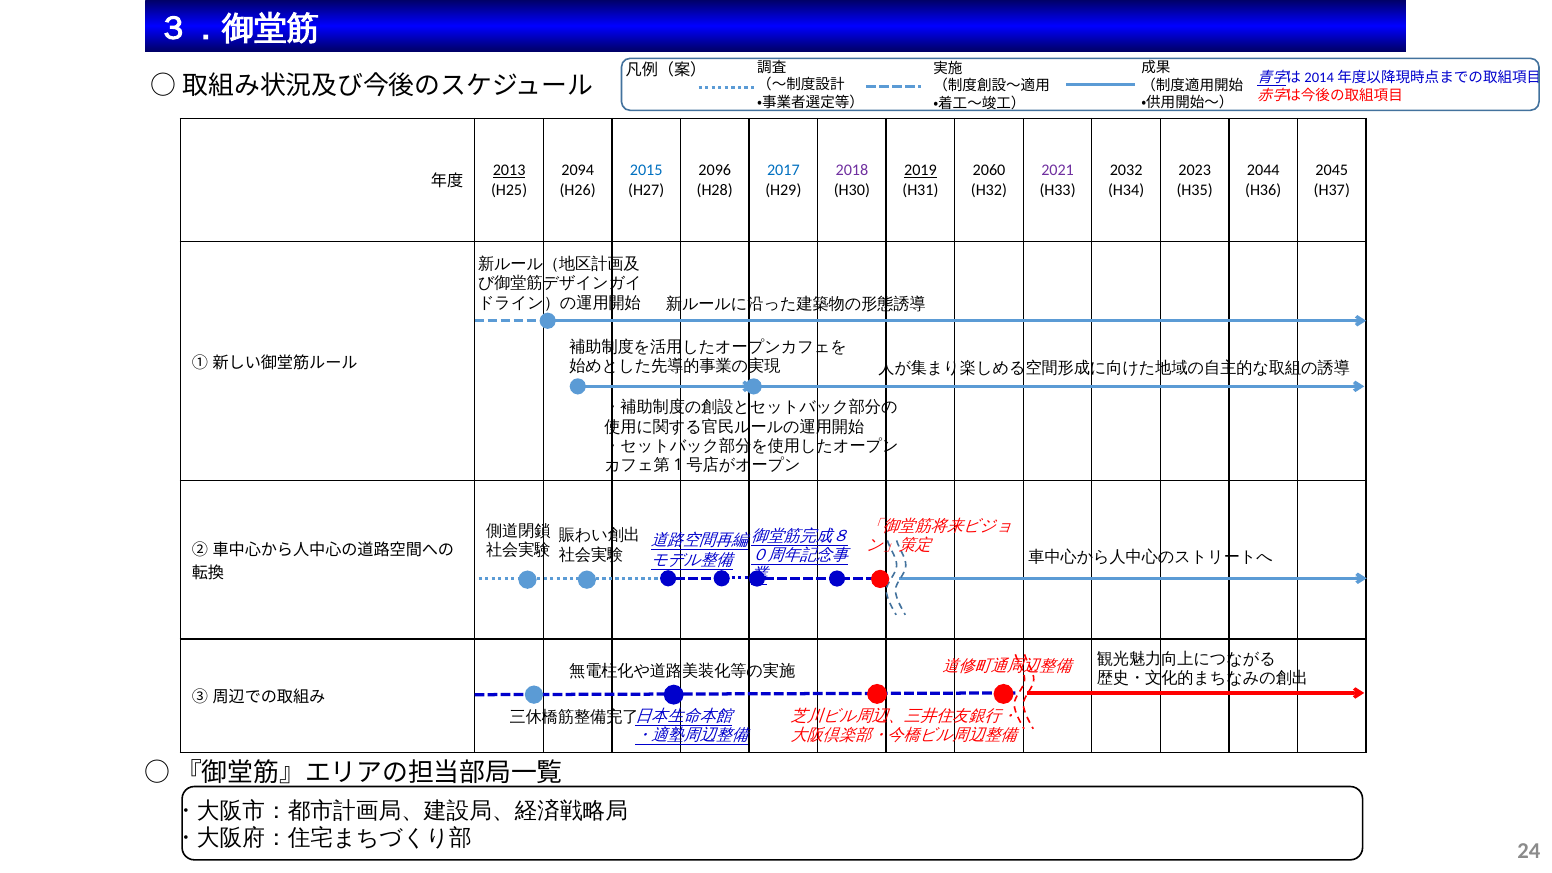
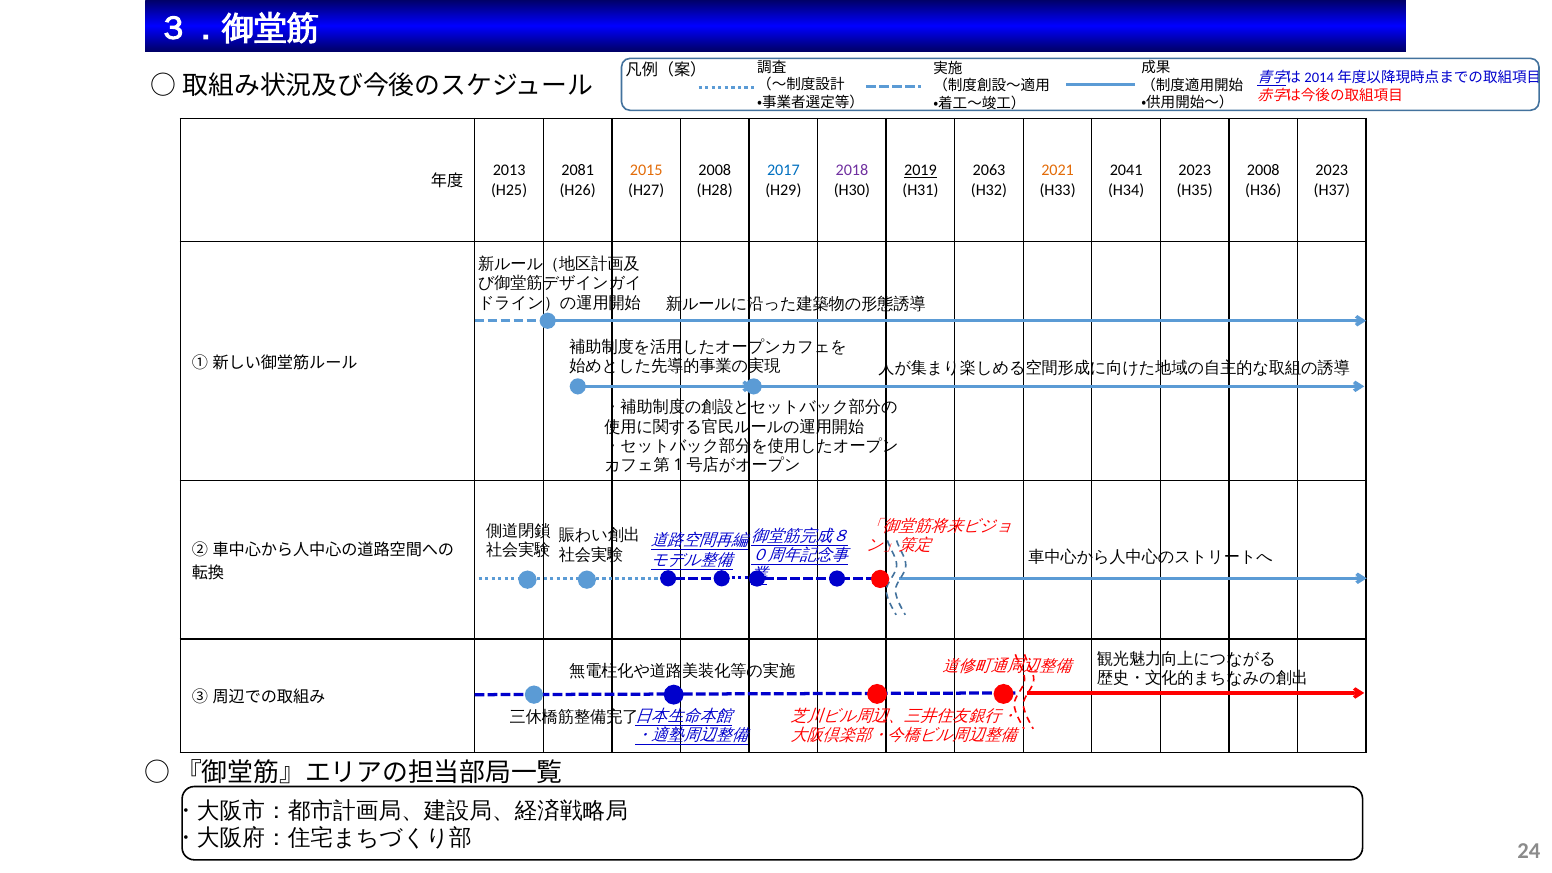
2013 underline: present -> none (509, 170)
2094: 2094 -> 2081 (578, 170)
2015 colour: blue -> orange (646, 170)
2096: 2096 -> 2008 (715, 170)
2060: 2060 -> 2063 (989, 170)
2021 colour: purple -> orange (1058, 170)
2032: 2032 -> 2041 (1126, 170)
2044: 2044 -> 2008 (1263, 170)
2045: 2045 -> 2023 (1332, 170)
